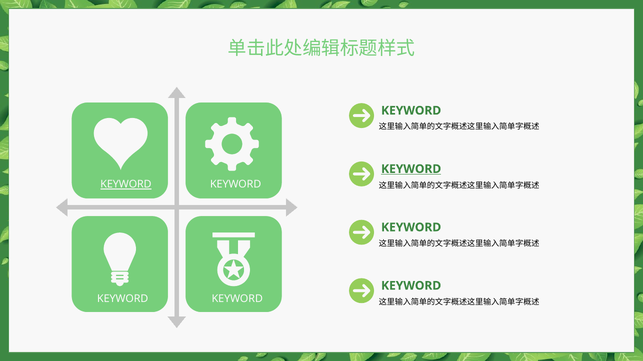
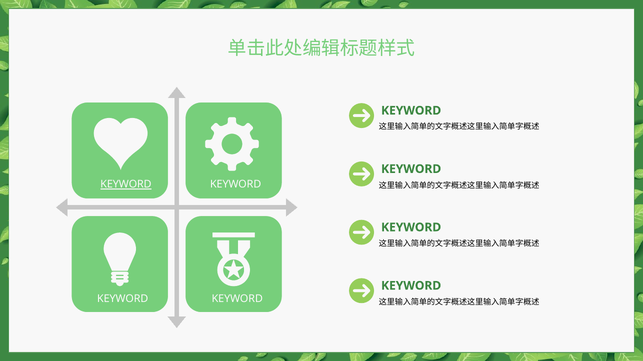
KEYWORD underline: present -> none (411, 169)
